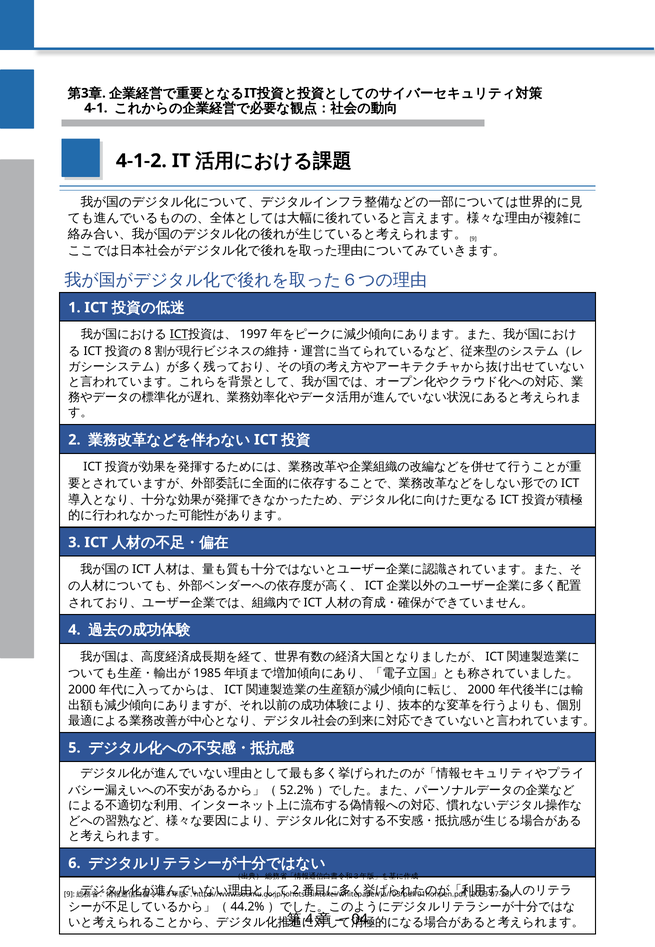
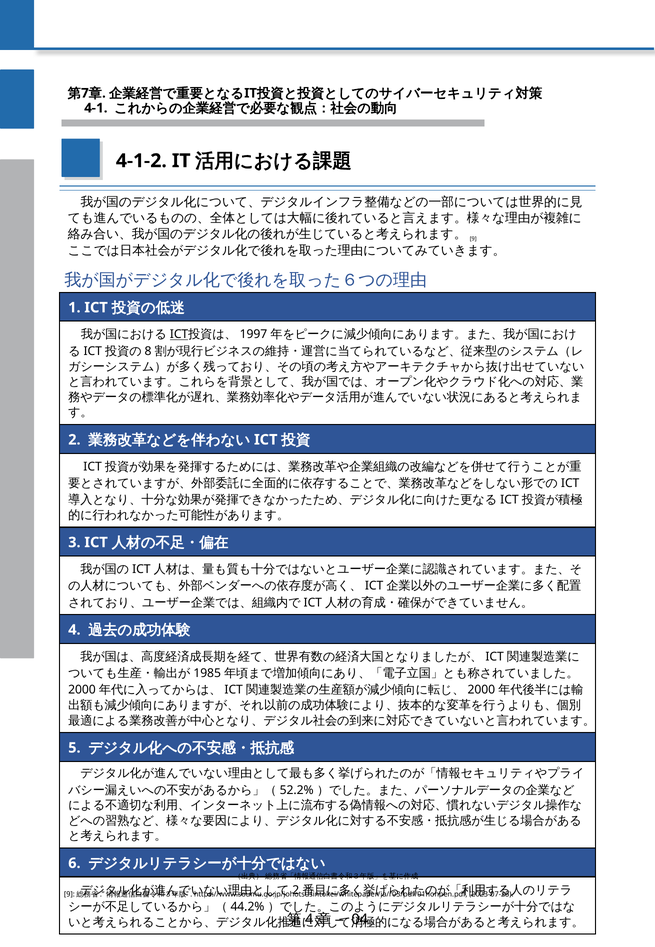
3: 3 -> 7 (85, 93)
